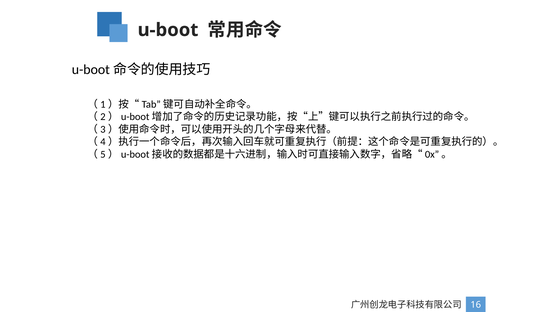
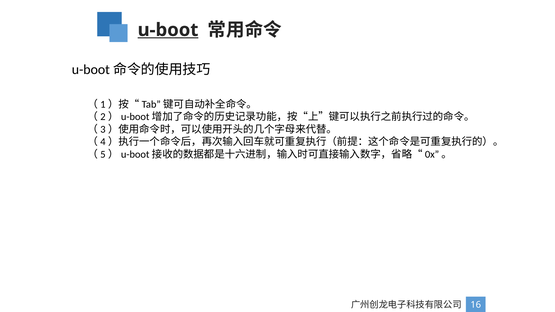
u-boot underline: none -> present (168, 30)
